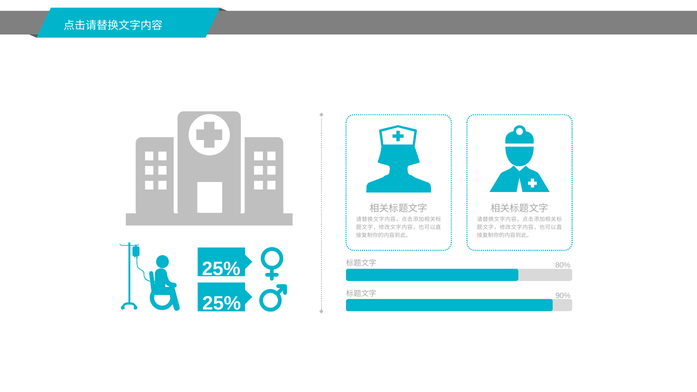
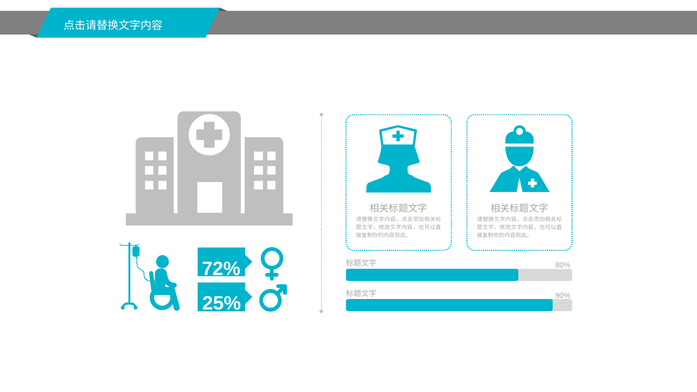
25%: 25% -> 72% (221, 269)
